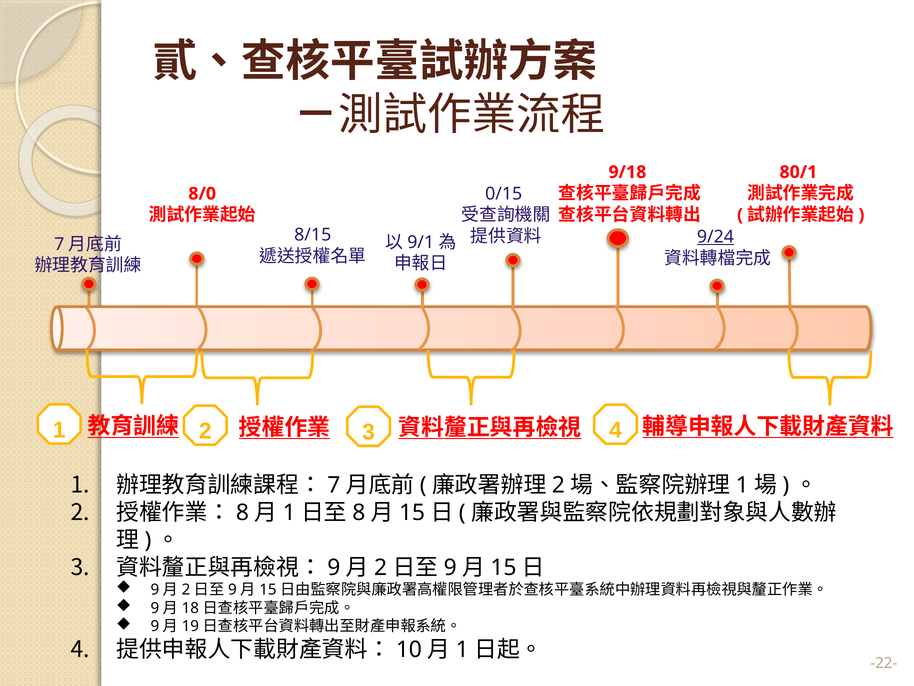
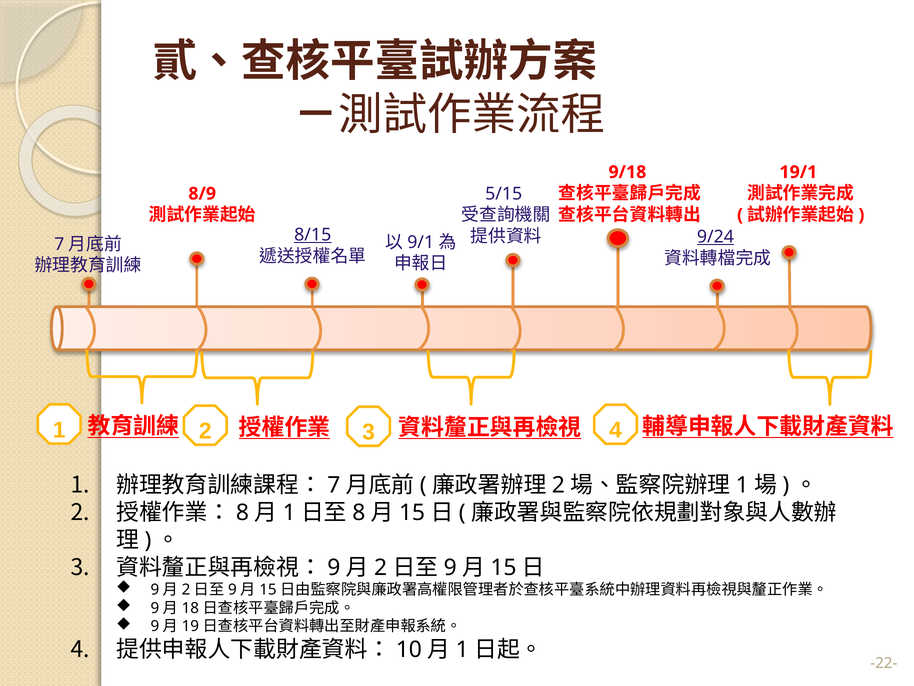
80/1: 80/1 -> 19/1 (798, 172)
0/15: 0/15 -> 5/15 (504, 194)
8/0: 8/0 -> 8/9 (202, 194)
8/15 underline: none -> present (313, 235)
